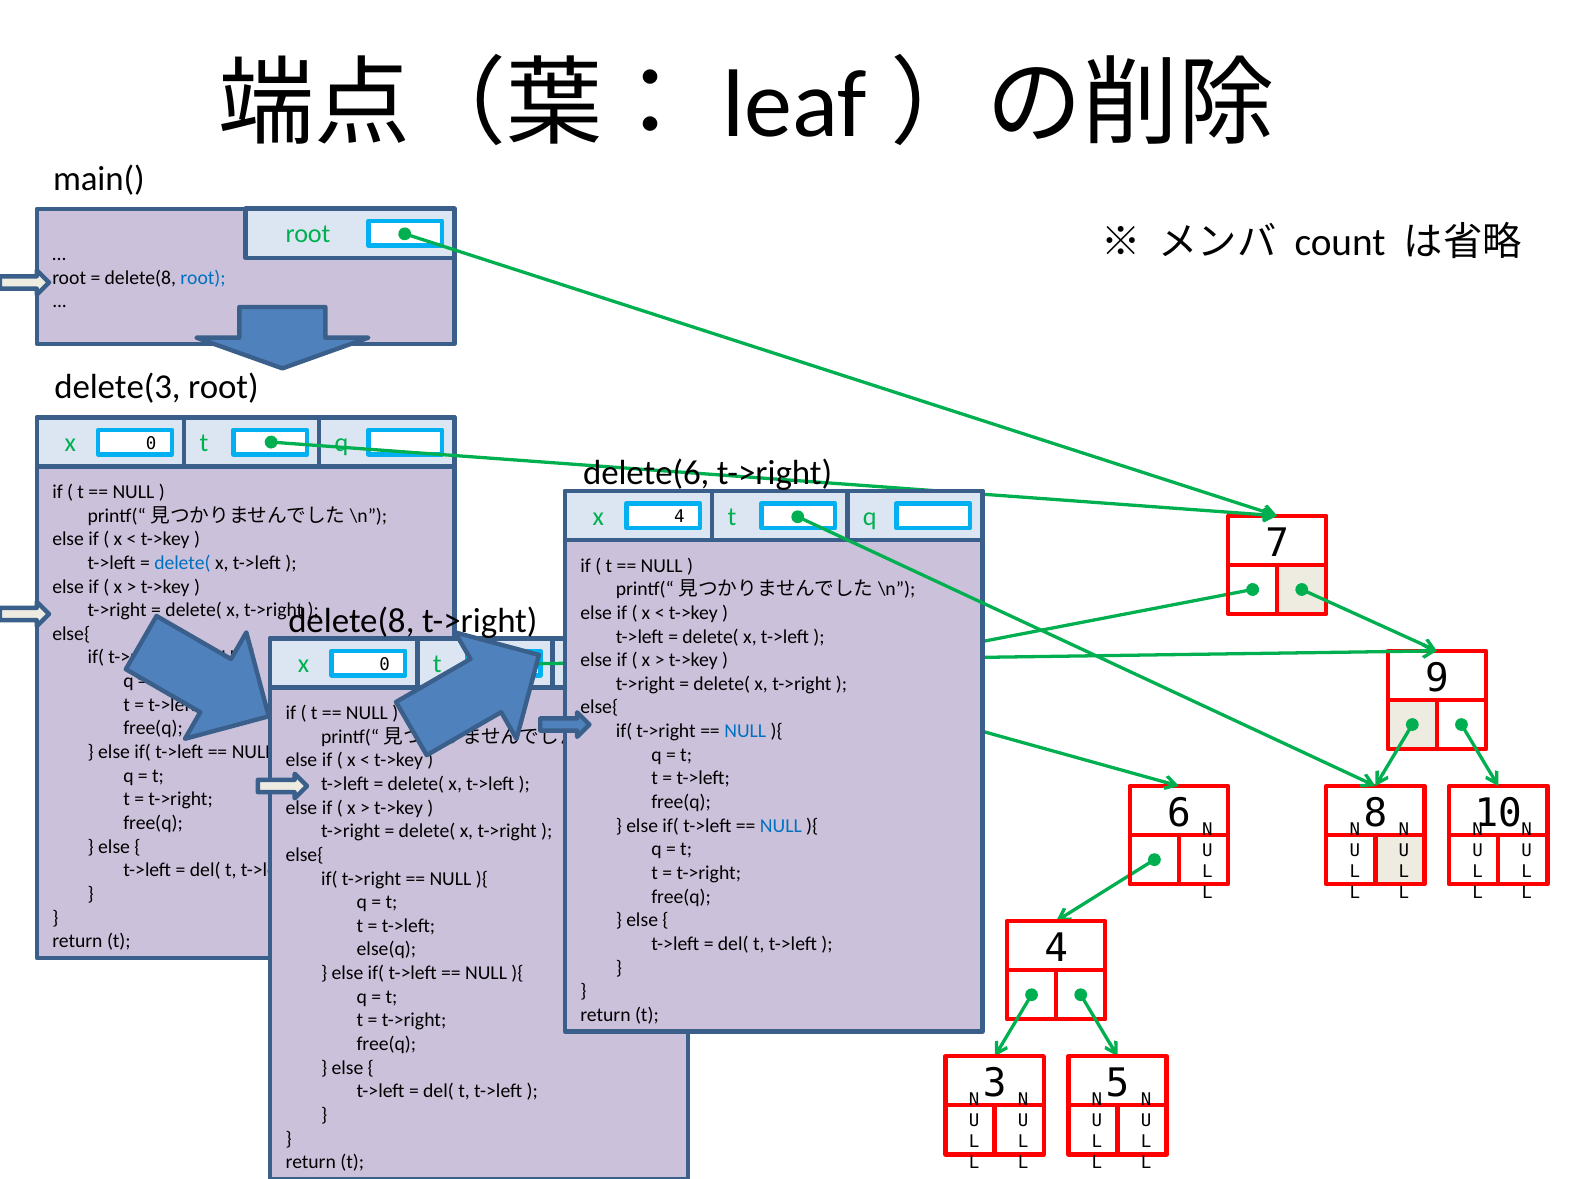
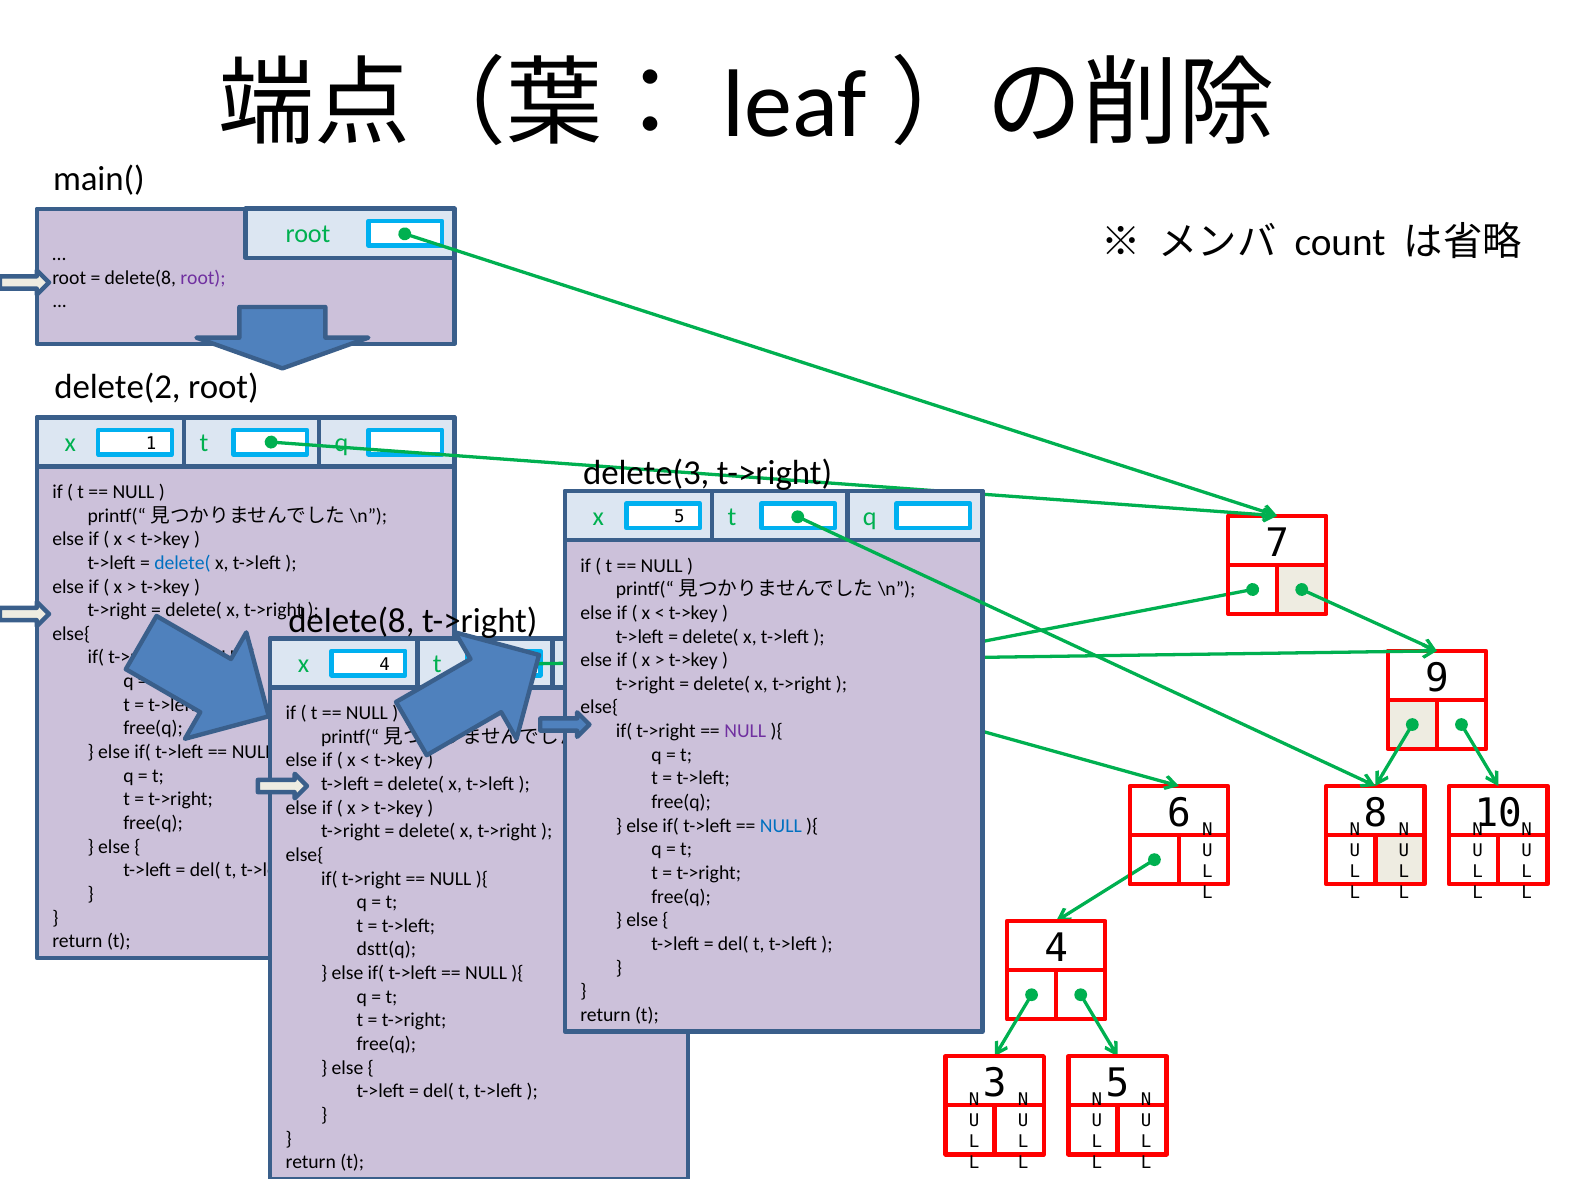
root colour: blue -> purple (203, 278)
delete(3: delete(3 -> delete(2 (117, 387)
0: 0 -> 1 (151, 443)
delete(6: delete(6 -> delete(3 (646, 473)
x 4: 4 -> 5 (679, 517)
0: 0 -> 4 (385, 664)
NULL colour: blue -> purple (745, 731)
else(q: else(q -> dstt(q (386, 949)
